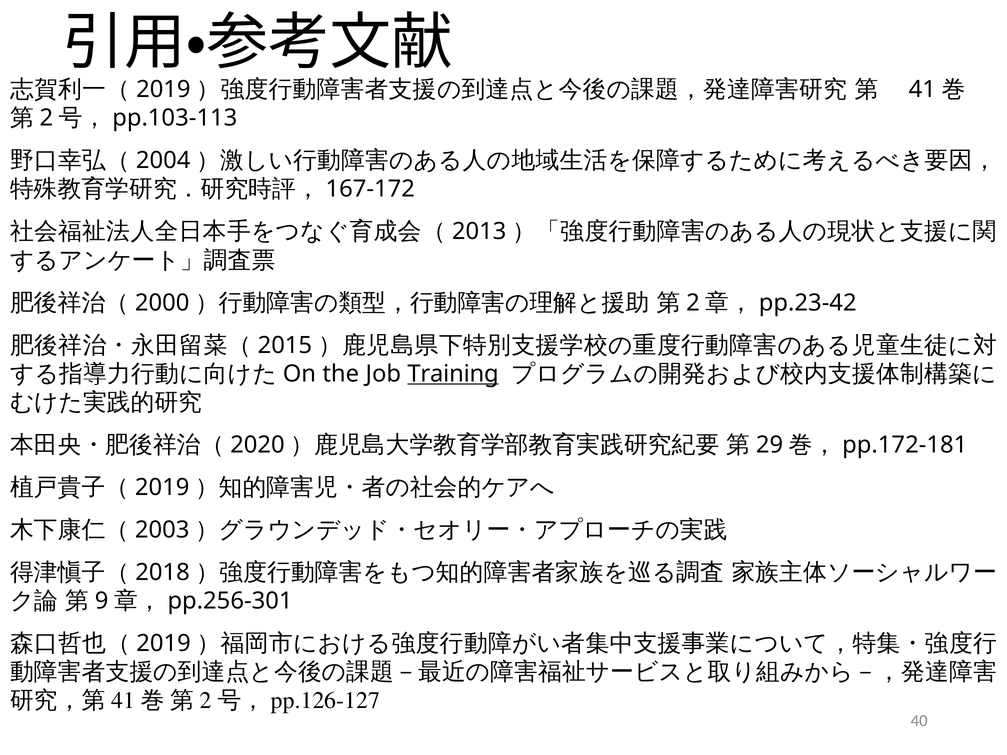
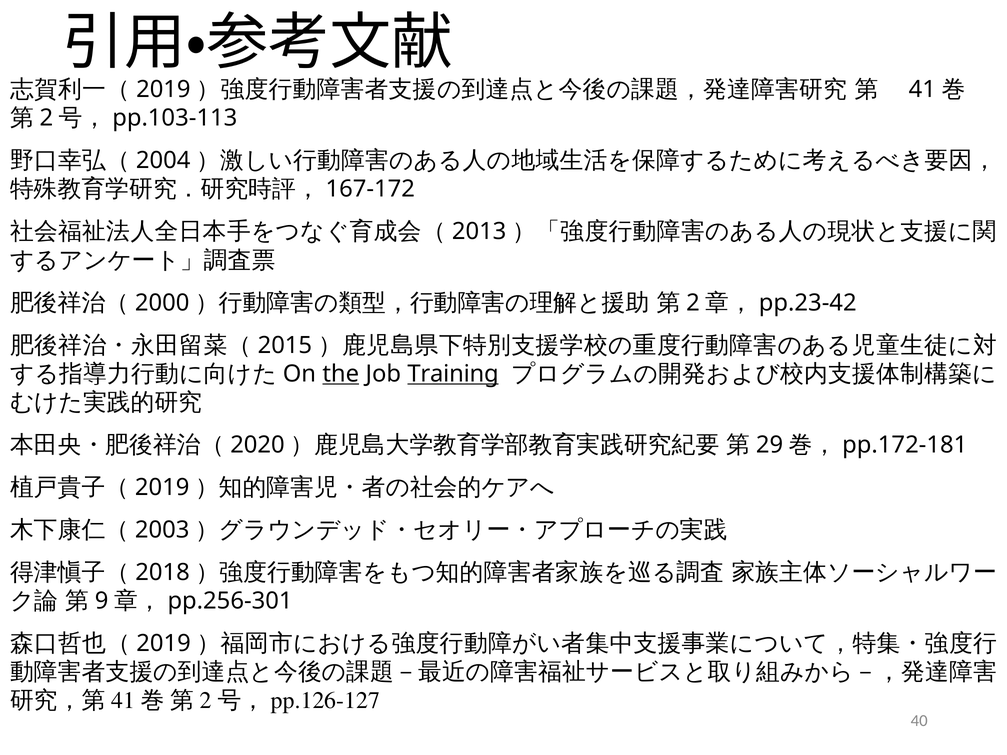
the underline: none -> present (341, 374)
